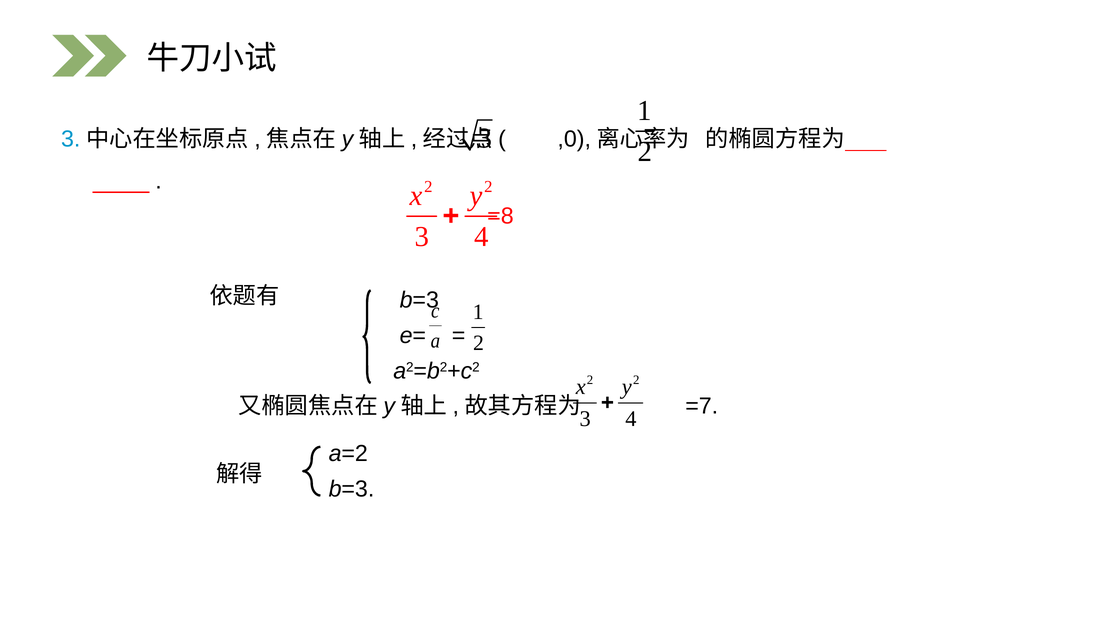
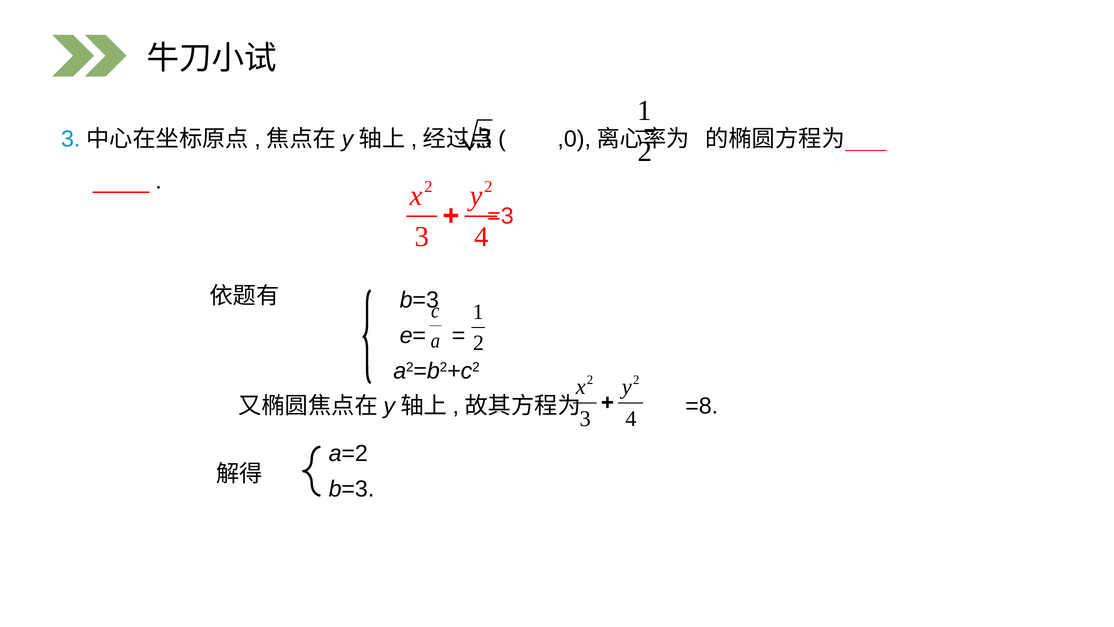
=8: =8 -> =3 (500, 216)
=7: =7 -> =8 (702, 406)
